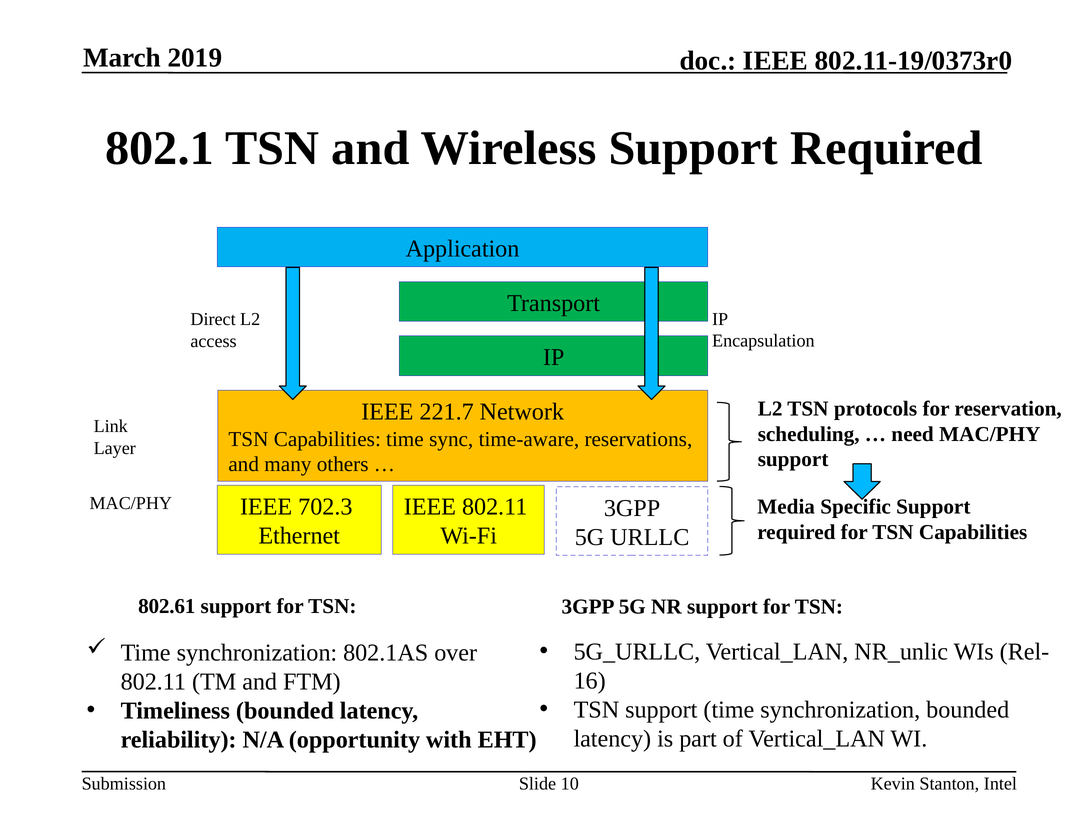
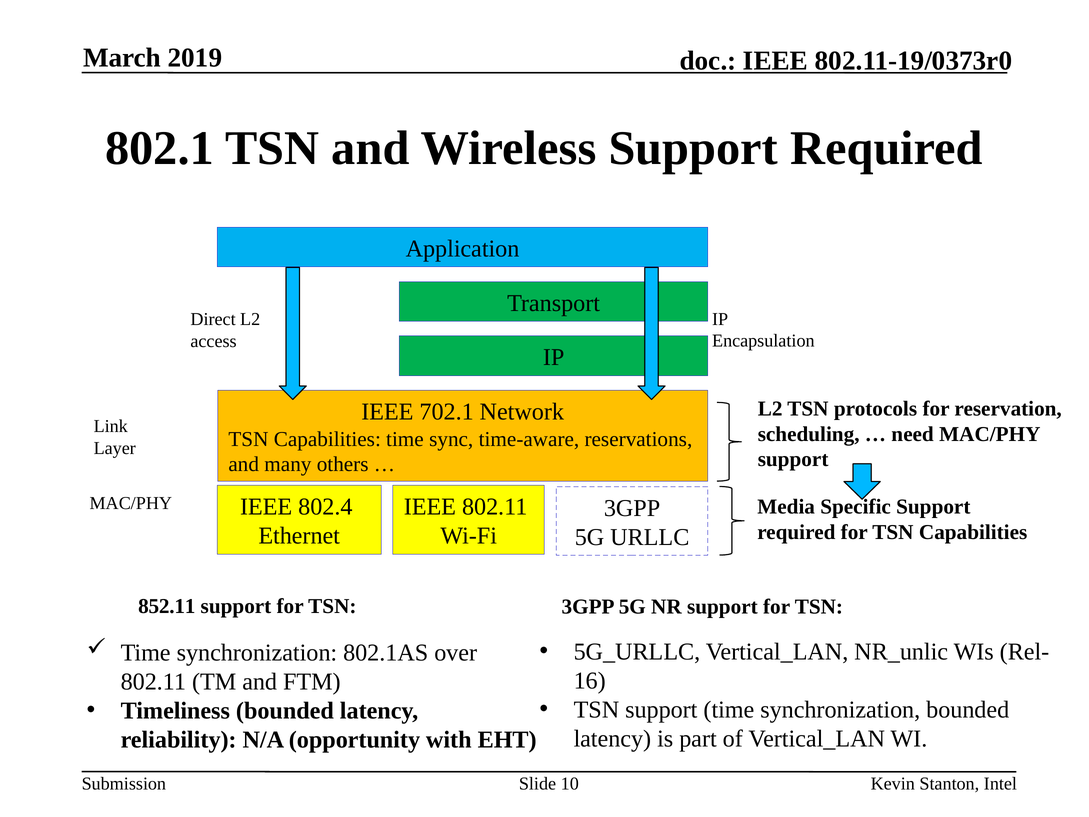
221.7: 221.7 -> 702.1 (447, 412)
702.3: 702.3 -> 802.4 (325, 507)
802.61: 802.61 -> 852.11 (167, 606)
